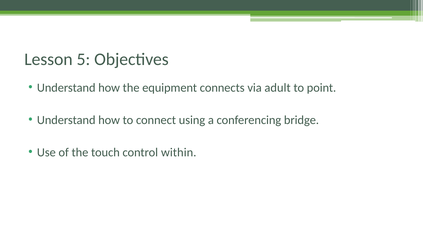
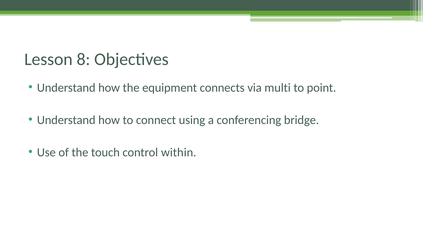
5: 5 -> 8 (83, 59)
adult: adult -> multi (278, 88)
